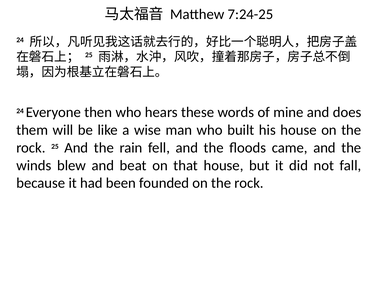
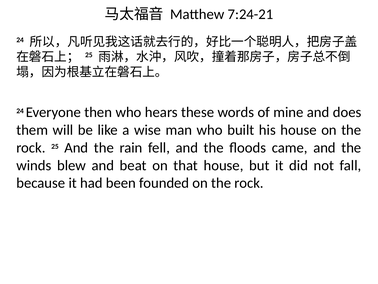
7:24-25: 7:24-25 -> 7:24-21 (250, 14)
